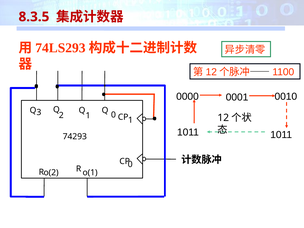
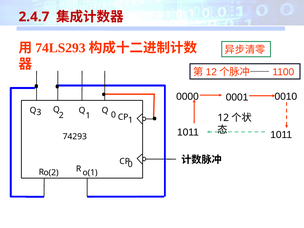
8.3.5: 8.3.5 -> 2.4.7 (34, 17)
